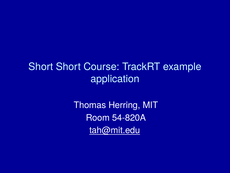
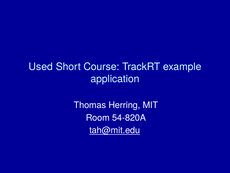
Short: Short -> Used (41, 66)
